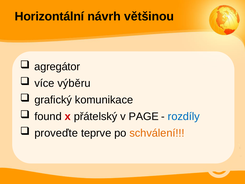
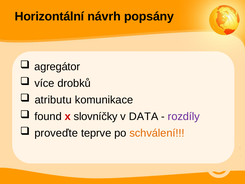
většinou: většinou -> popsány (149, 17)
výběru: výběru -> drobků (74, 83)
grafický: grafický -> atributu (53, 100)
přátelský: přátelský -> slovníčky (96, 116)
PAGE: PAGE -> DATA (144, 116)
rozdíly colour: blue -> purple (184, 116)
